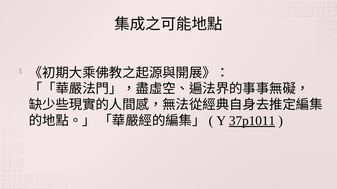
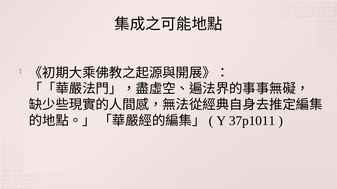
37p1011 underline: present -> none (252, 121)
